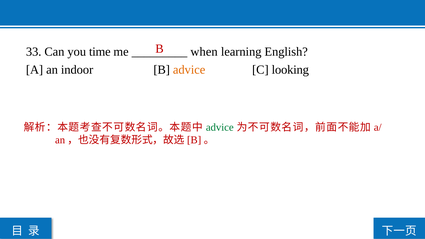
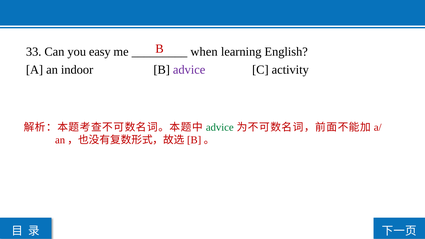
time: time -> easy (100, 52)
advice colour: orange -> purple (189, 70)
looking: looking -> activity (290, 70)
